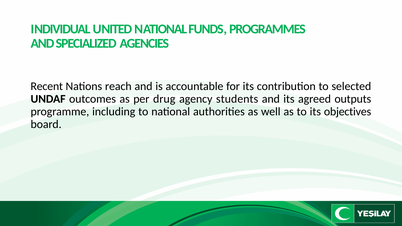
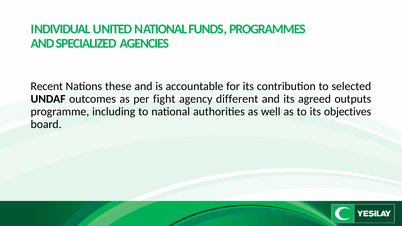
reach: reach -> these (118, 86)
drug: drug -> fight (164, 99)
students: students -> different (237, 99)
